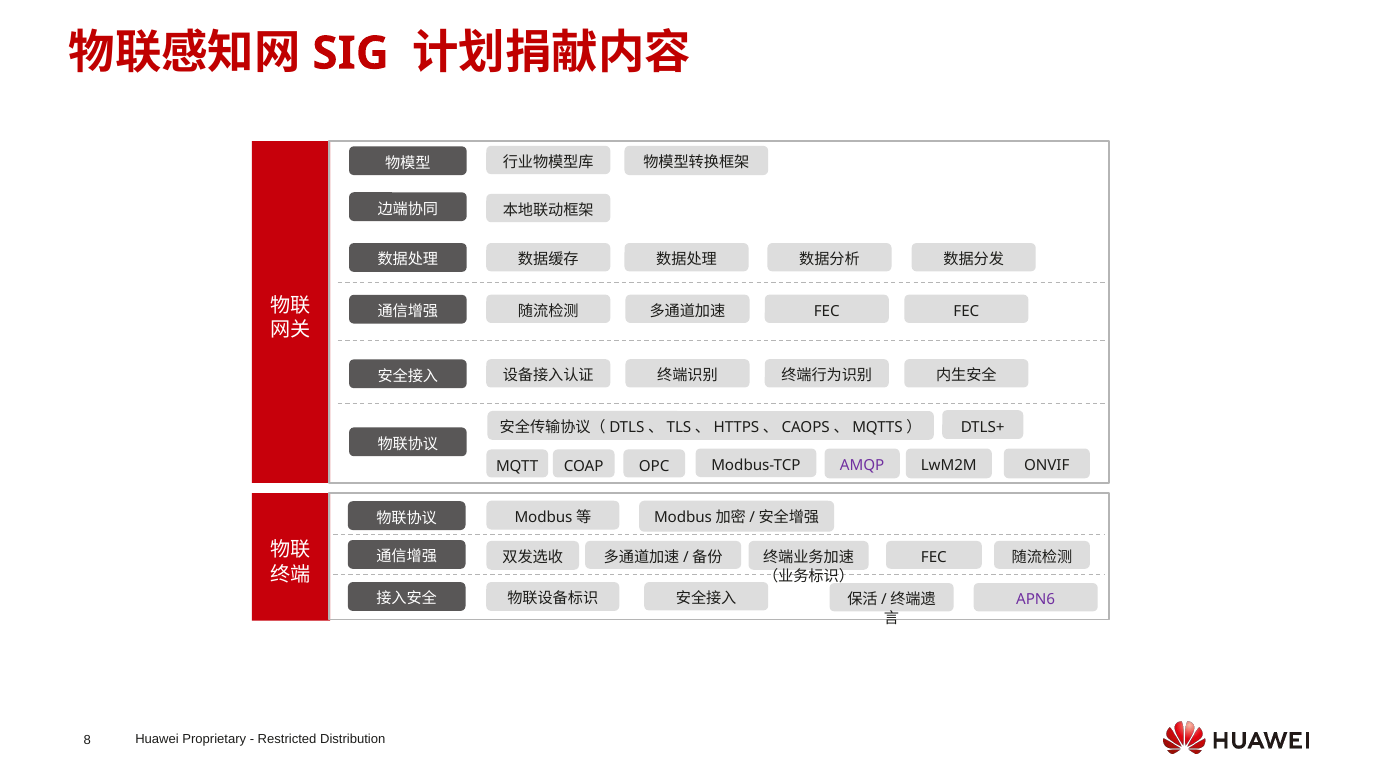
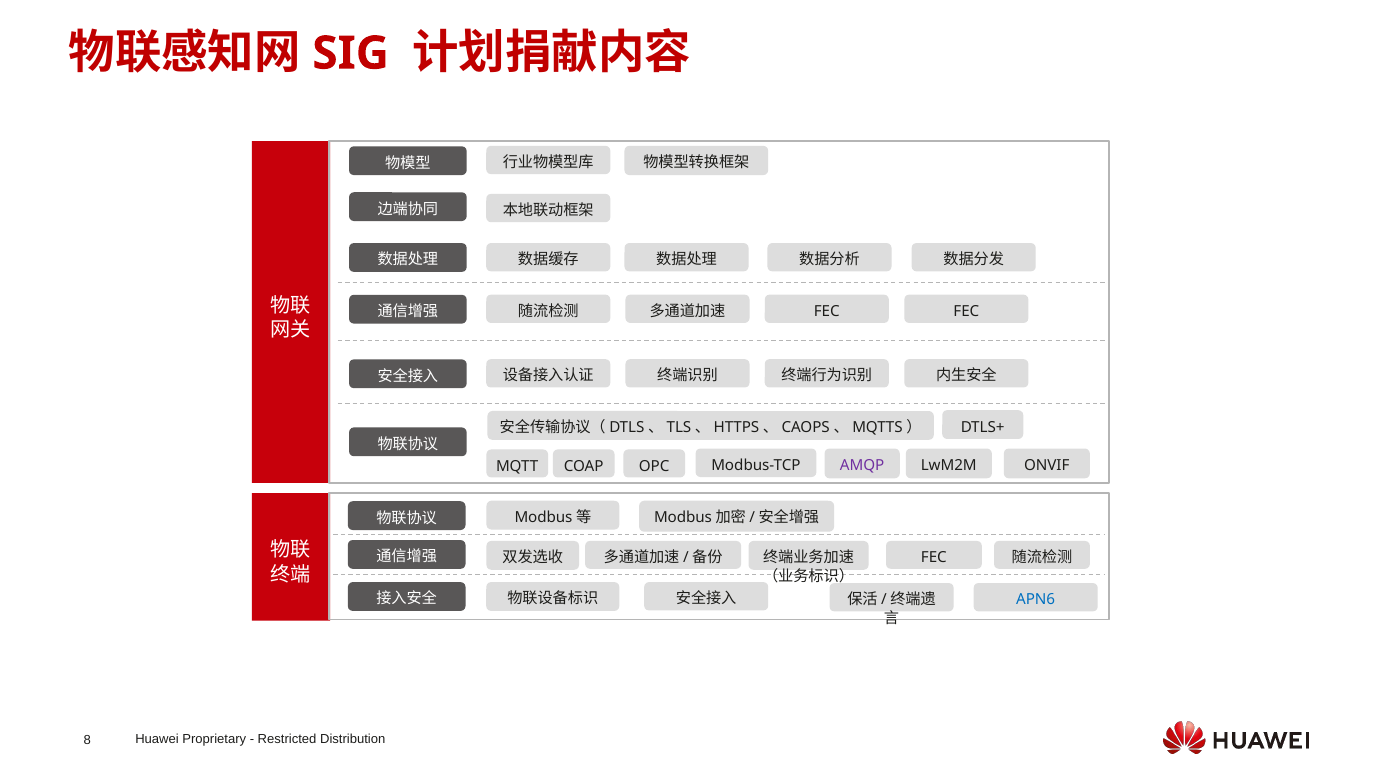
APN6 colour: purple -> blue (1036, 600)
